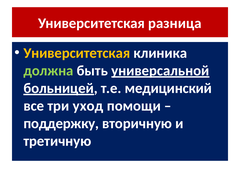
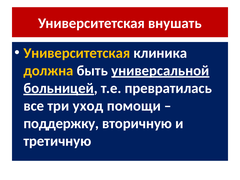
разница: разница -> внушать (175, 23)
должна colour: light green -> yellow (48, 71)
медицинский: медицинский -> превратилась (168, 88)
